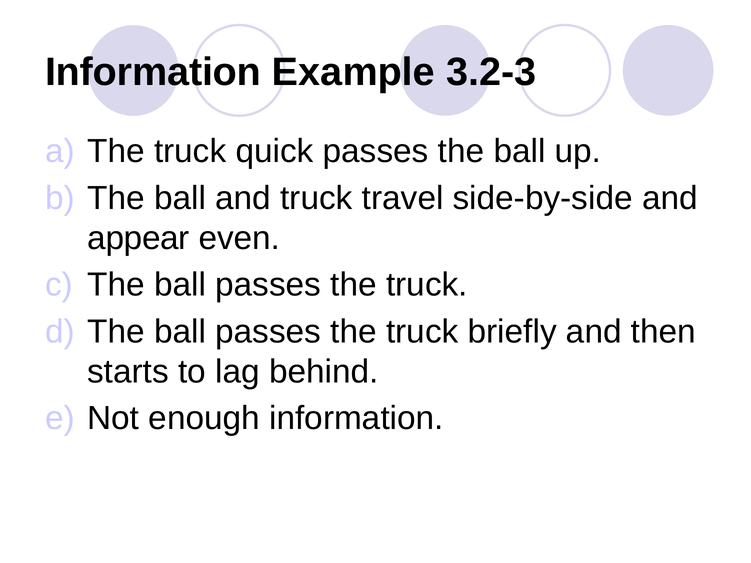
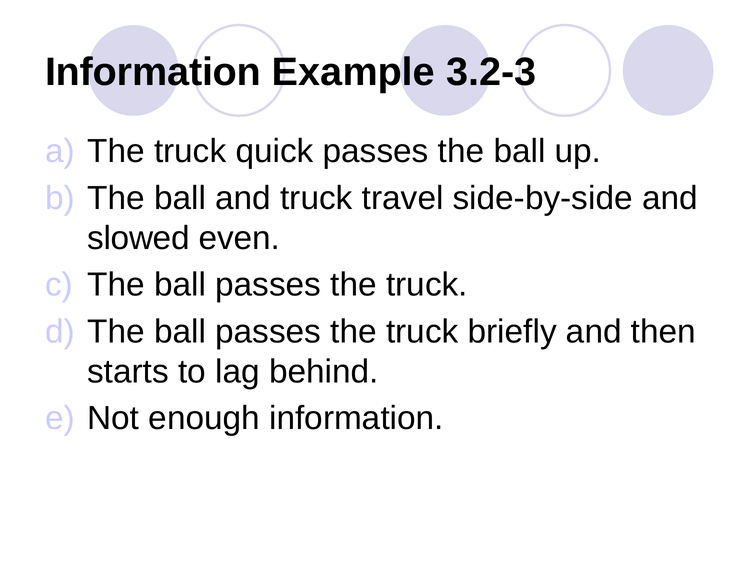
appear: appear -> slowed (138, 238)
